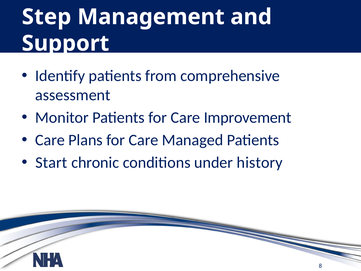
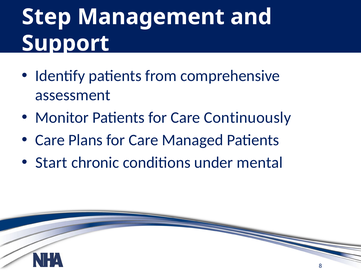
Improvement: Improvement -> Continuously (247, 117)
history: history -> mental (260, 162)
